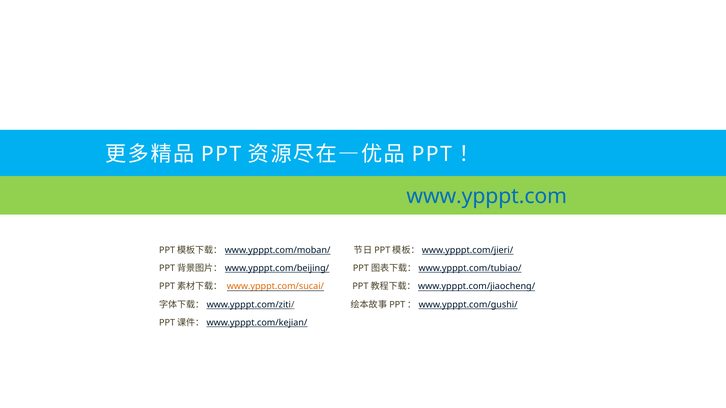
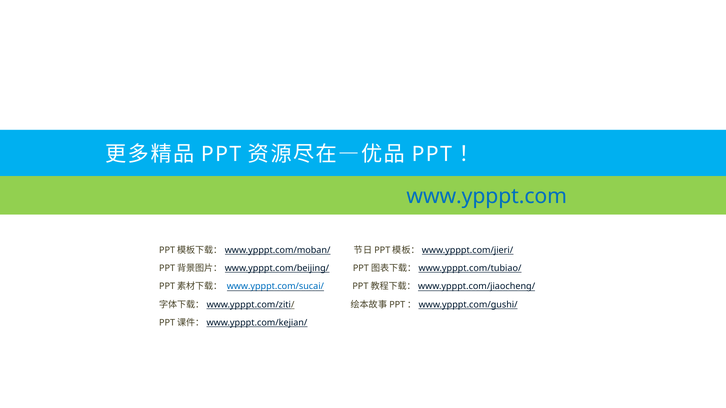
www.ypppt.com/sucai/ colour: orange -> blue (275, 287)
